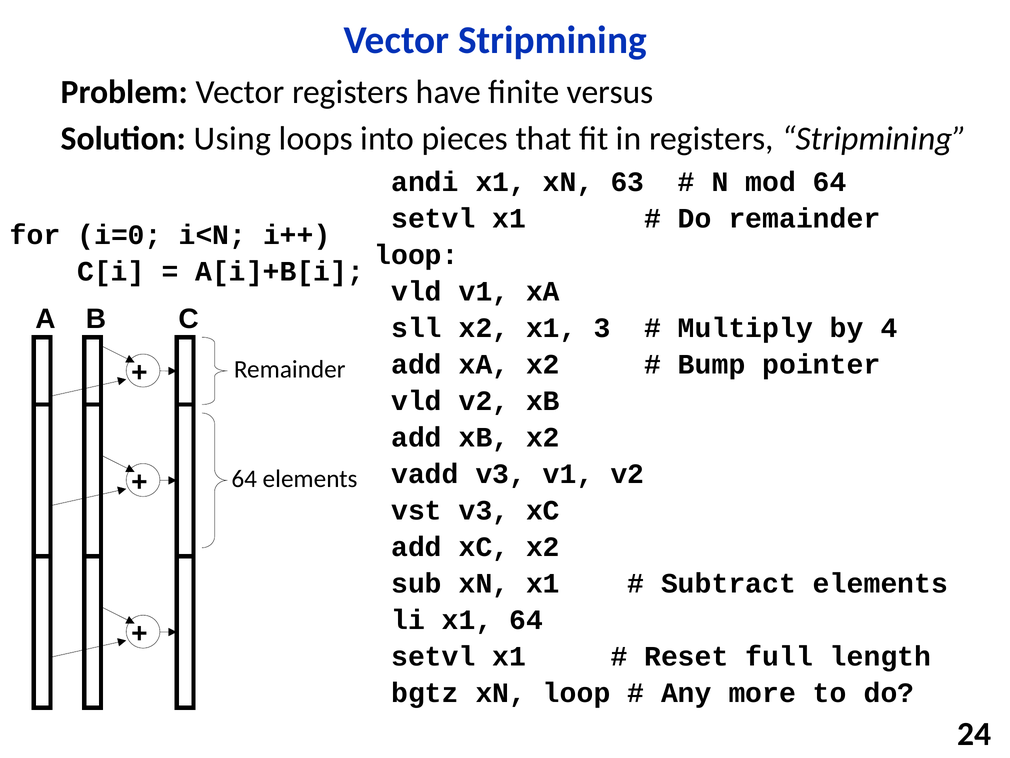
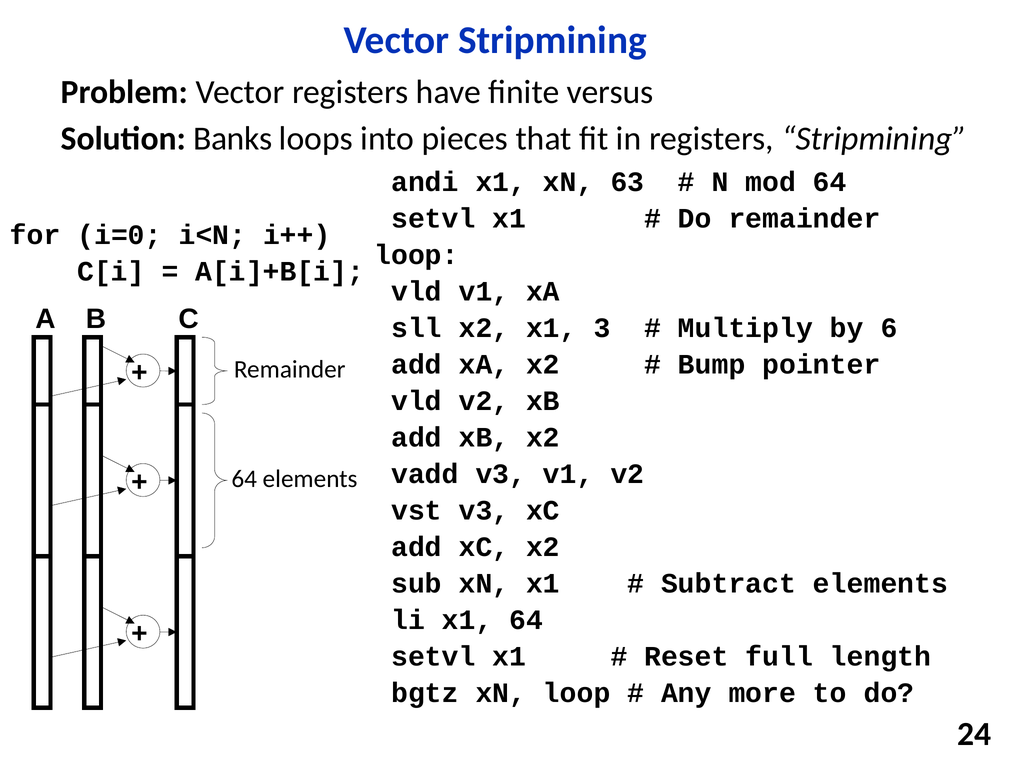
Using: Using -> Banks (233, 139)
4: 4 -> 6 (889, 328)
